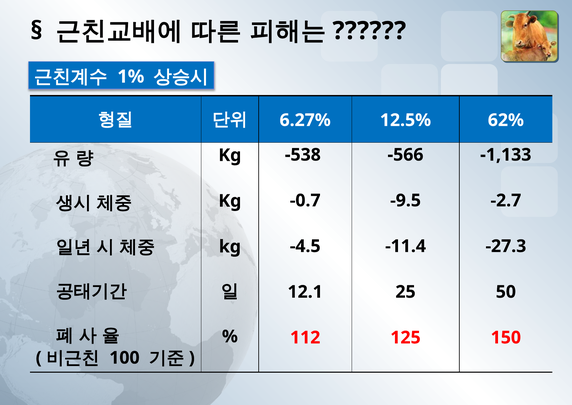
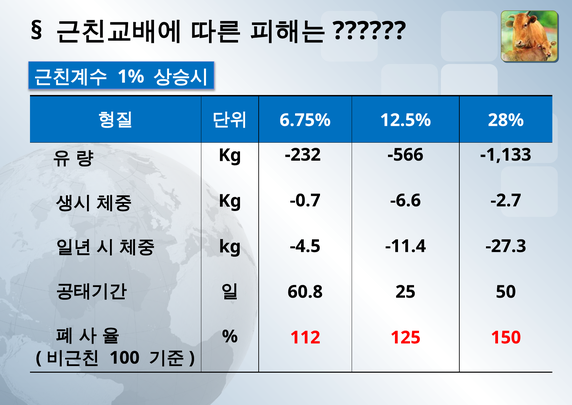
6.27%: 6.27% -> 6.75% (305, 120)
62%: 62% -> 28% (506, 120)
-538: -538 -> -232 (303, 155)
-9.5: -9.5 -> -6.6 (406, 200)
12.1: 12.1 -> 60.8 (305, 292)
